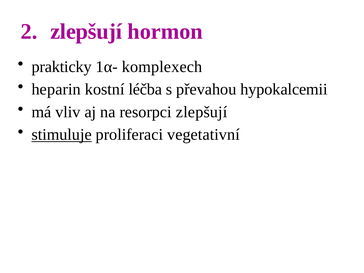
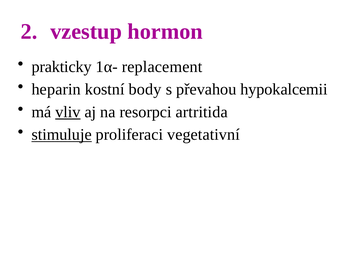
zlepšují: zlepšují -> vzestup (86, 31)
komplexech: komplexech -> replacement (162, 67)
léčba: léčba -> body (145, 89)
vliv underline: none -> present (68, 112)
resorpci zlepšují: zlepšují -> artritida (202, 112)
